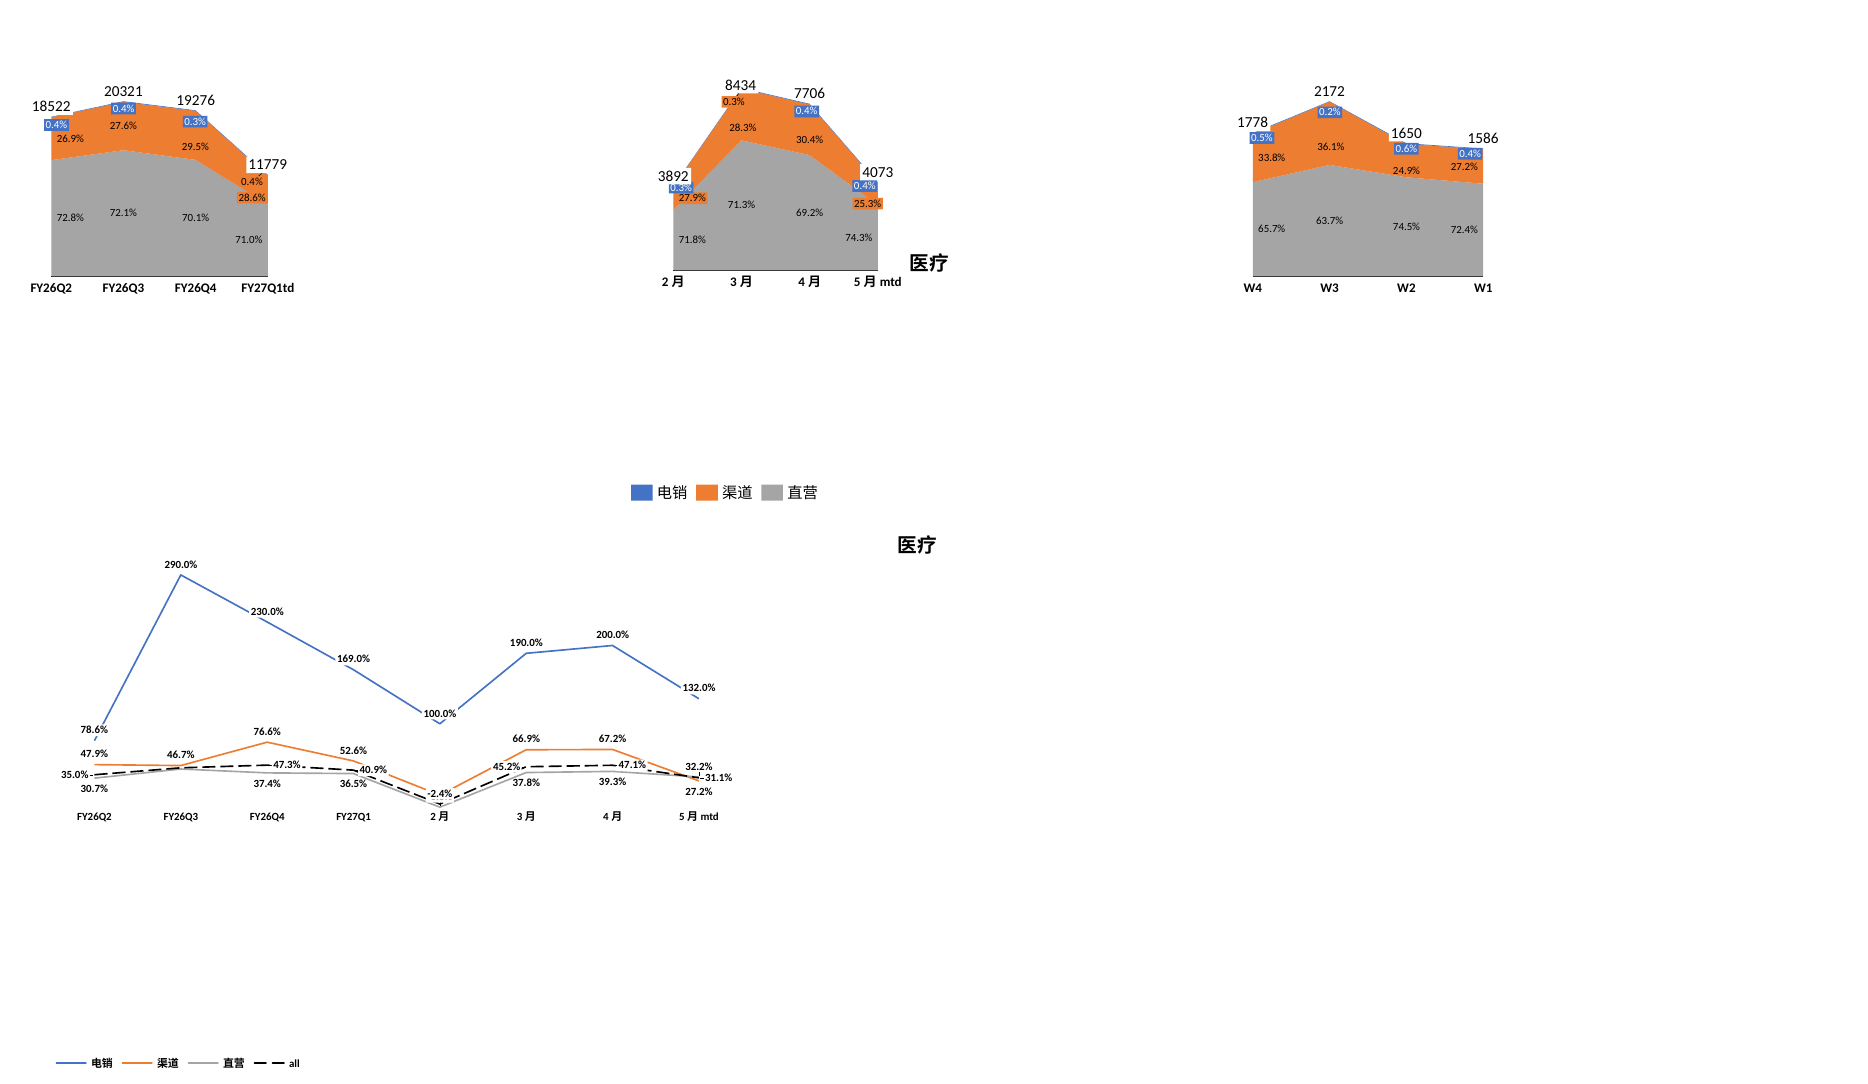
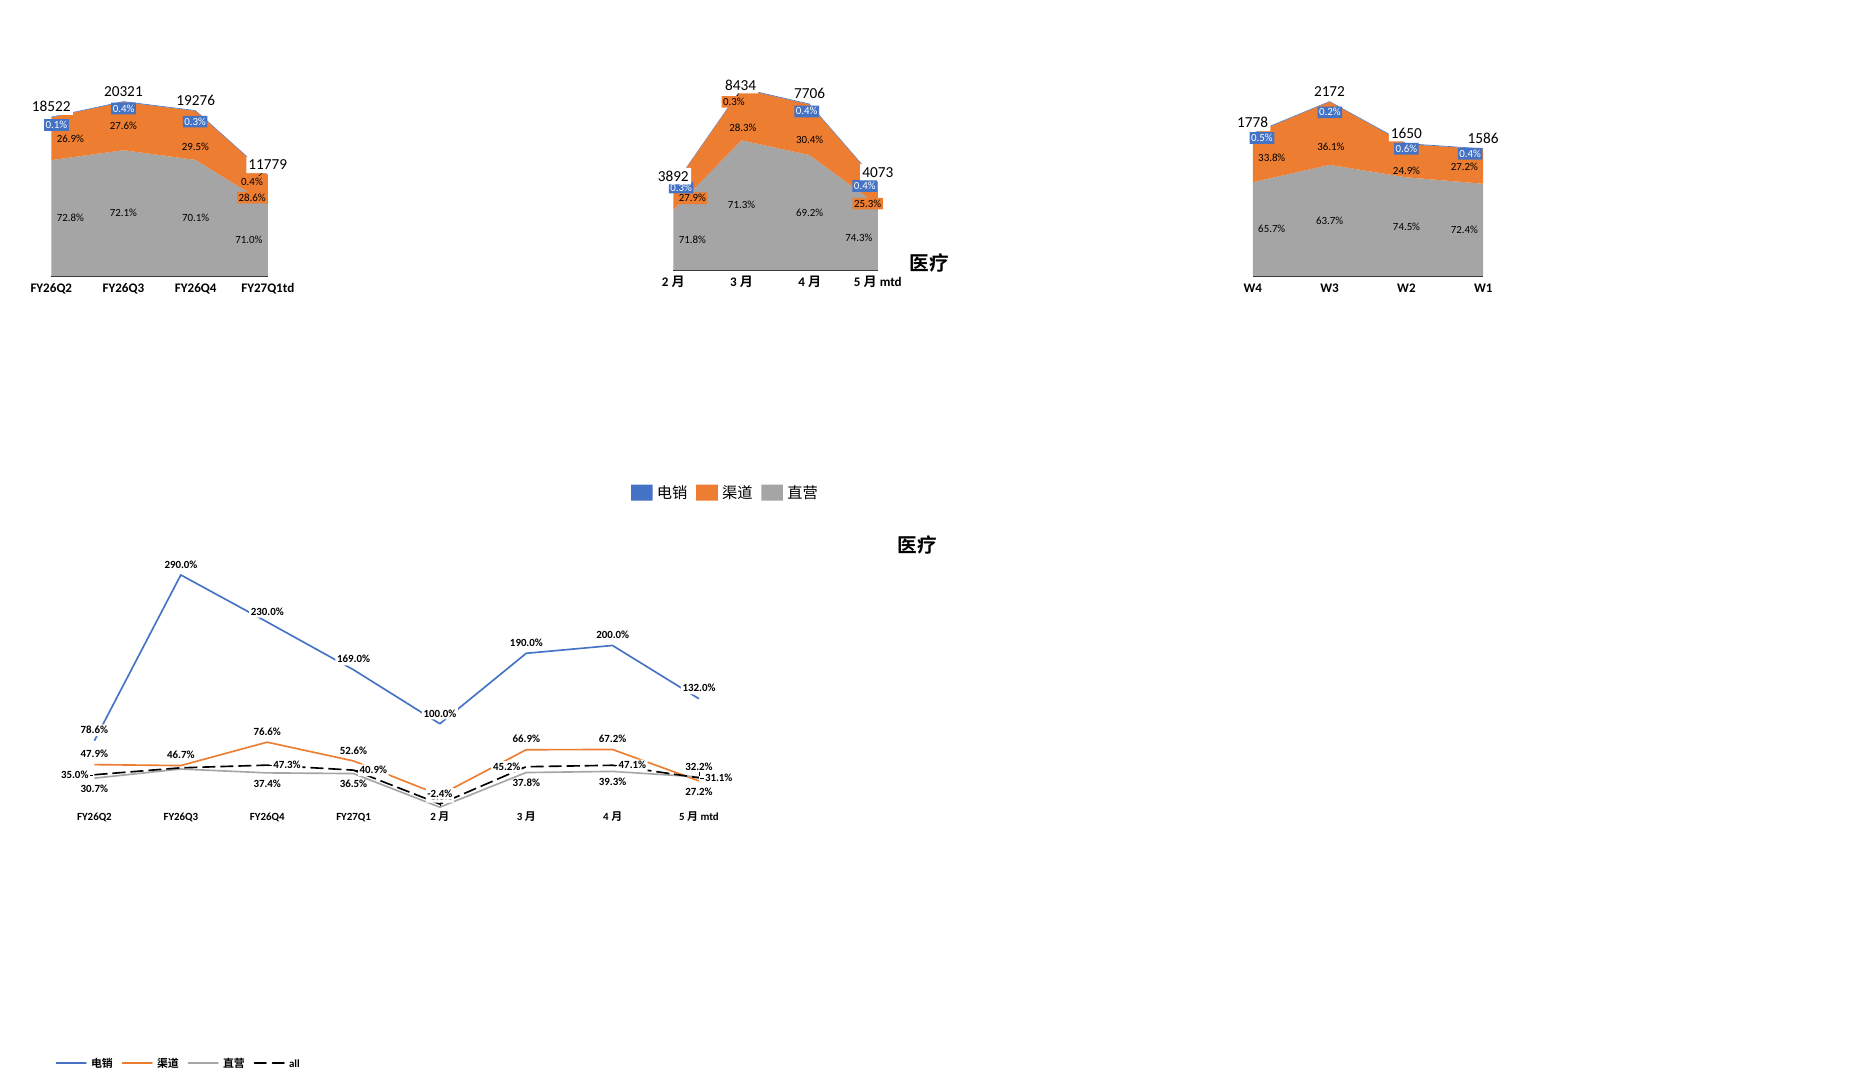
0.4%: 0.4% -> 0.1% (56, 125)
